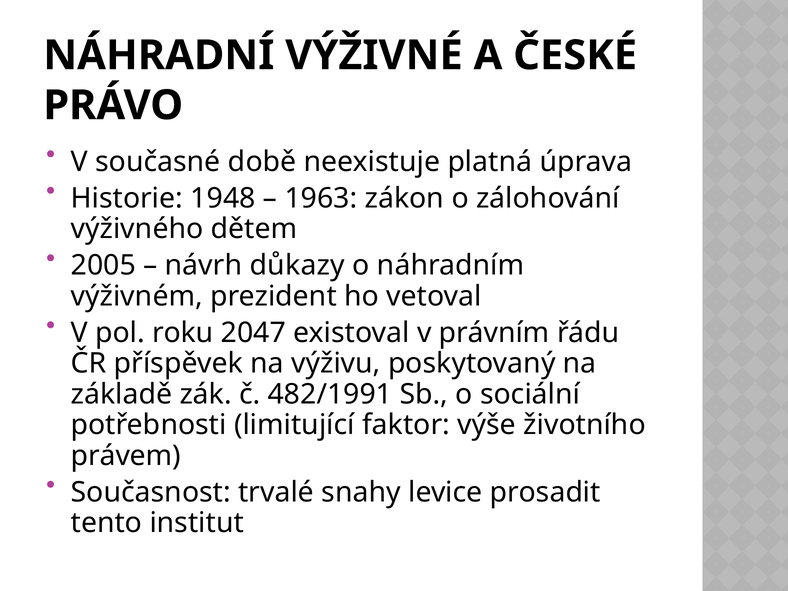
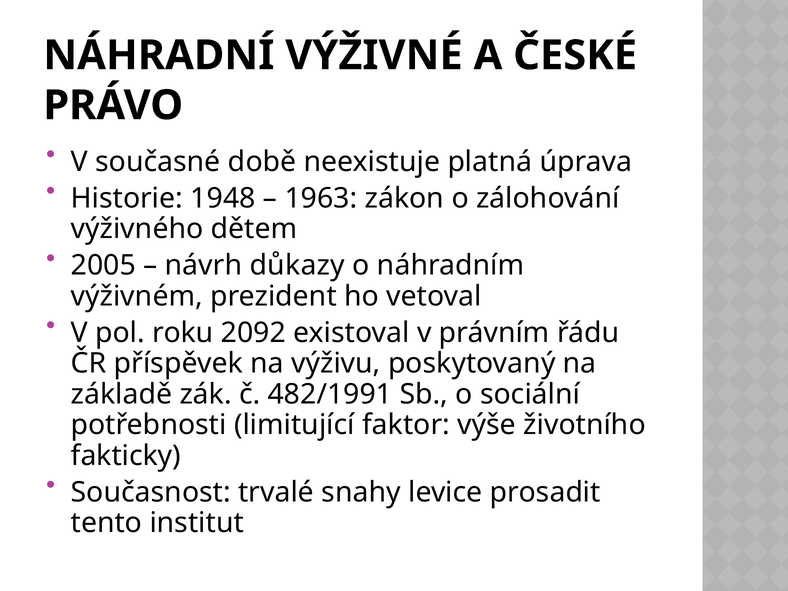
2047: 2047 -> 2092 (253, 333)
právem: právem -> fakticky (126, 456)
